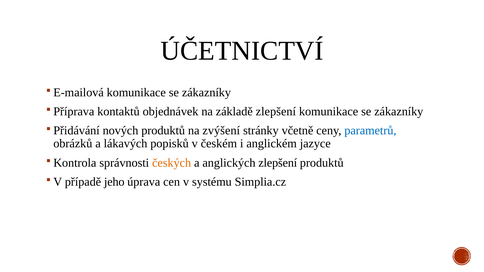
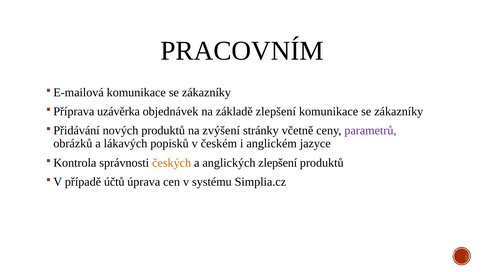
ÚČETNICTVÍ: ÚČETNICTVÍ -> PRACOVNÍM (242, 51)
kontaktů: kontaktů -> uzávěrka (119, 112)
parametrů colour: blue -> purple (370, 131)
jeho: jeho -> účtů (114, 182)
